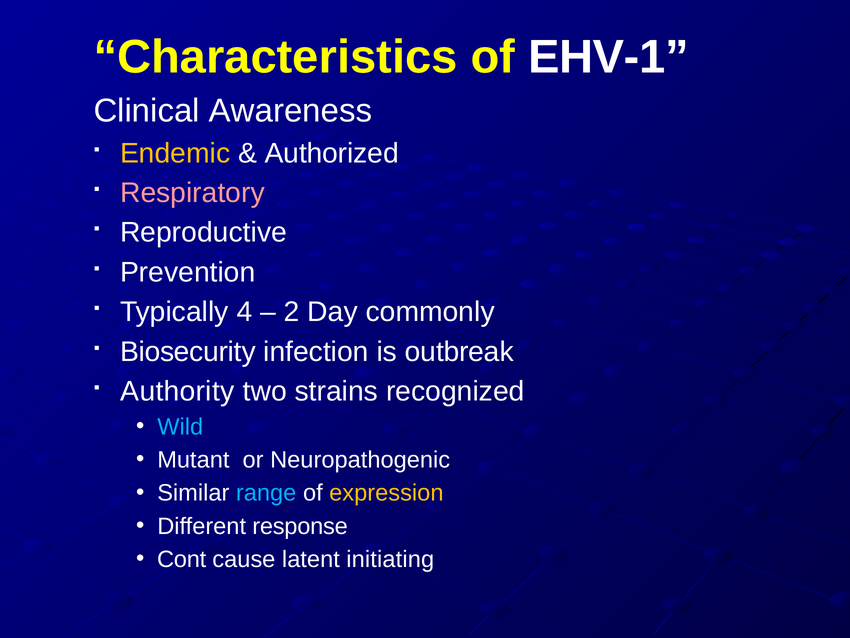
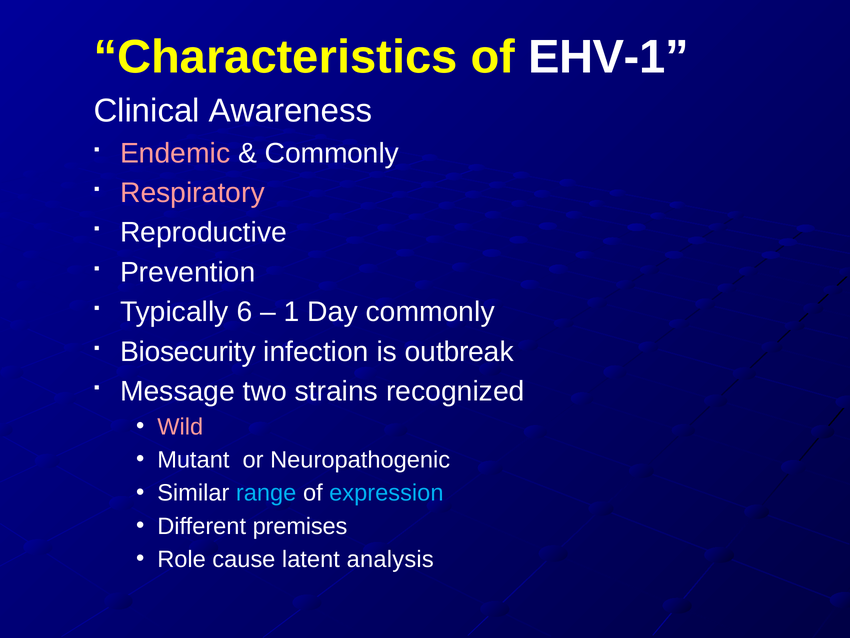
Endemic colour: yellow -> pink (175, 153)
Authorized: Authorized -> Commonly (332, 153)
4: 4 -> 6 (244, 312)
2: 2 -> 1 (292, 312)
Authority: Authority -> Message (178, 391)
Wild colour: light blue -> pink (180, 427)
expression colour: yellow -> light blue (386, 493)
response: response -> premises (300, 526)
Cont: Cont -> Role (182, 559)
initiating: initiating -> analysis (390, 559)
